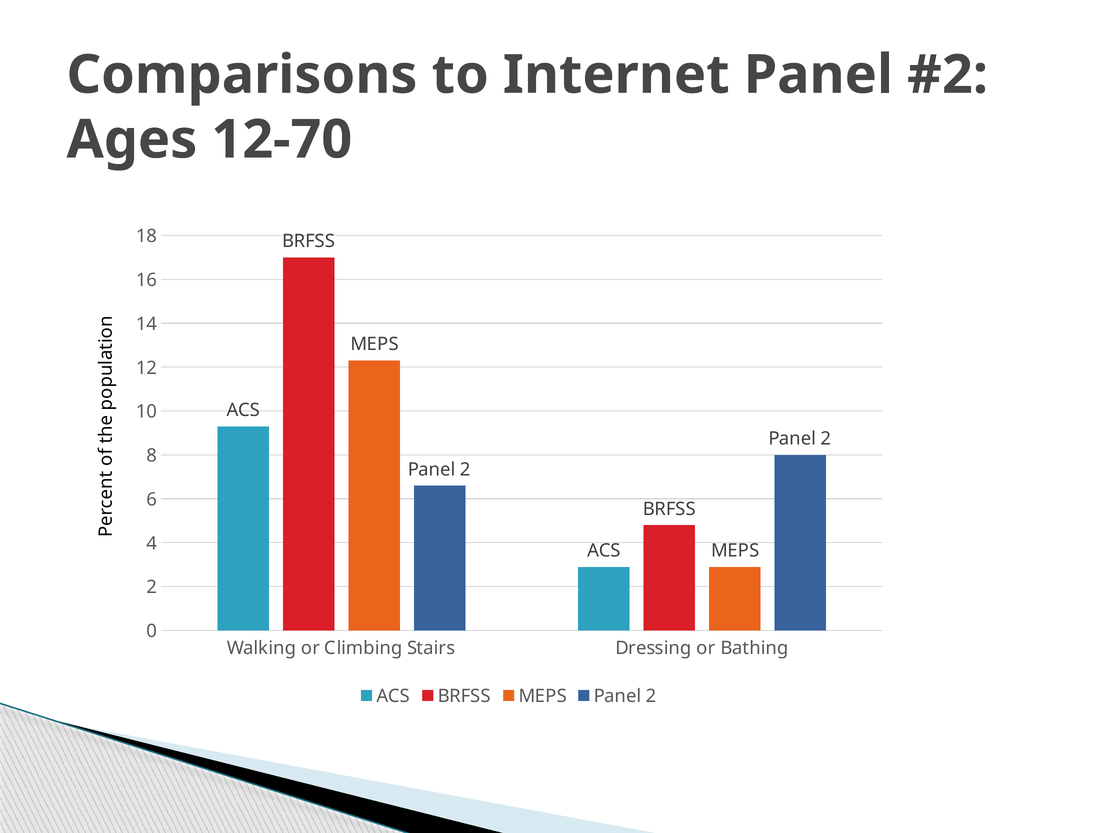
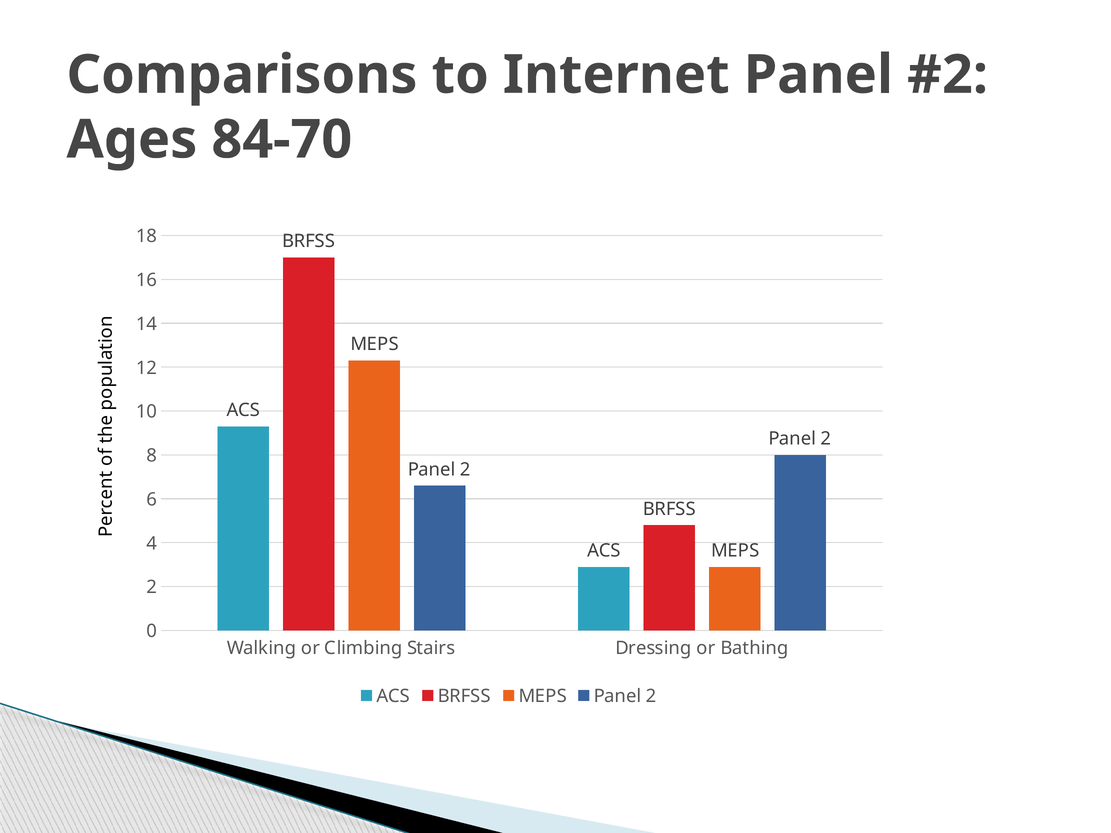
12-70: 12-70 -> 84-70 (282, 140)
